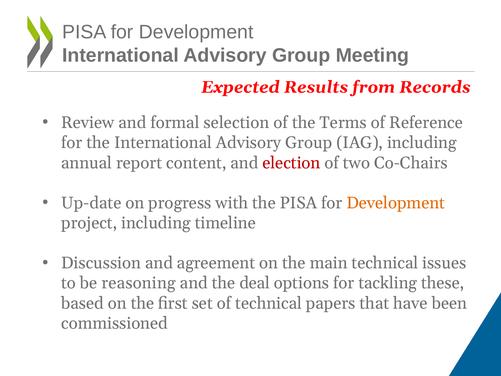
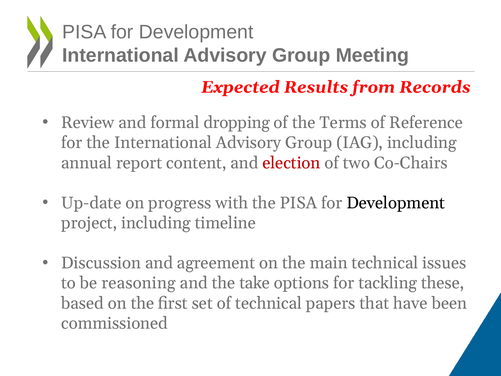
selection: selection -> dropping (237, 123)
Development colour: orange -> black (396, 203)
deal: deal -> take (255, 283)
